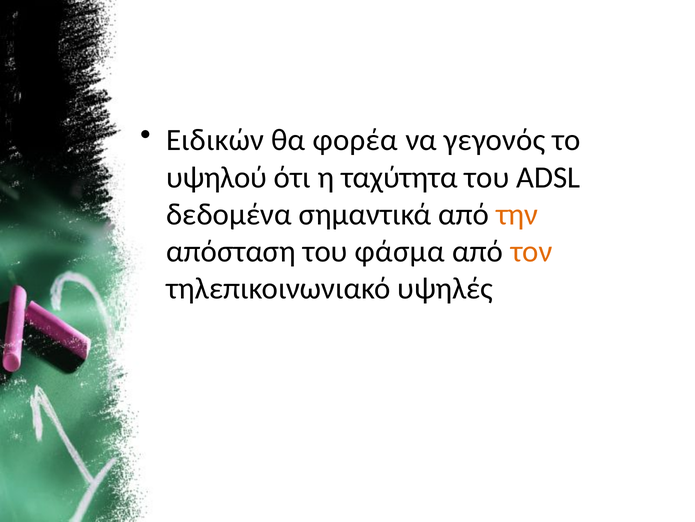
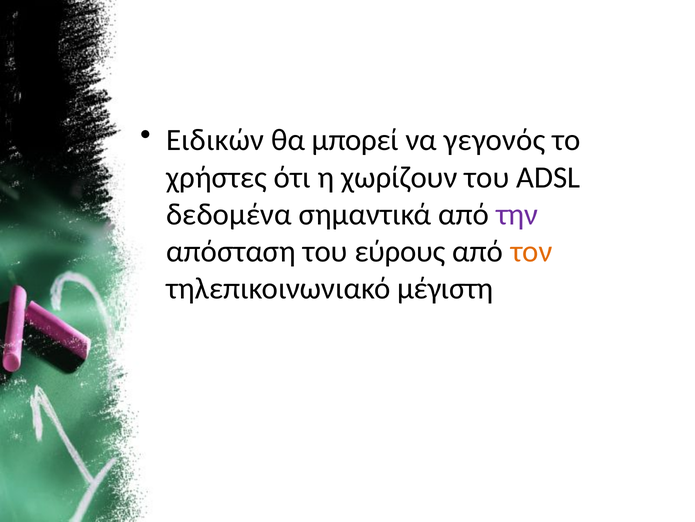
φορέα: φορέα -> μπορεί (355, 140)
υψηλού: υψηλού -> χρήστες (216, 177)
ταχύτητα: ταχύτητα -> χωρίζουν (399, 177)
την colour: orange -> purple (517, 214)
φάσμα: φάσμα -> εύρους (400, 251)
υψηλές: υψηλές -> μέγιστη (445, 288)
